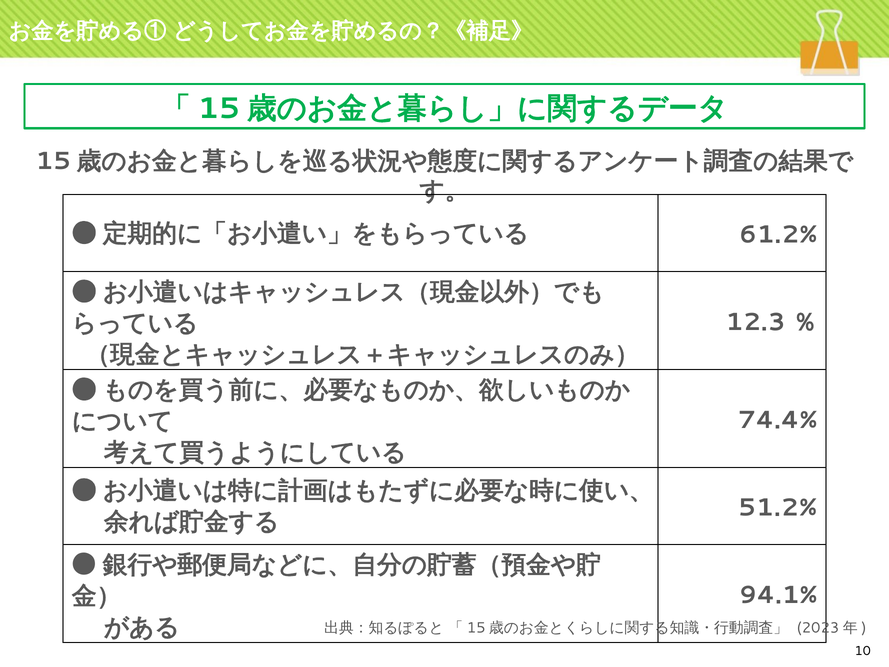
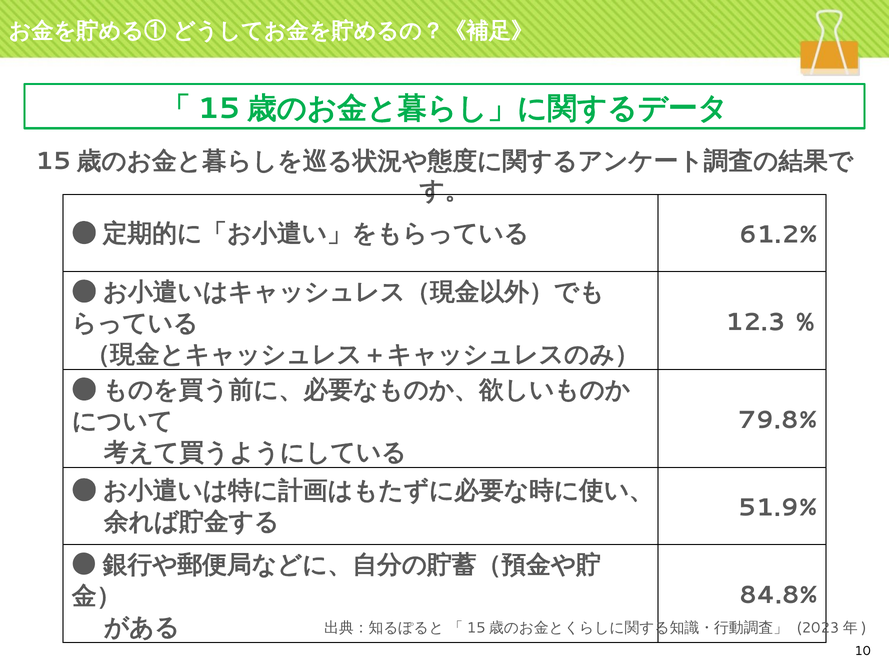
74.4%: 74.4% -> 79.8% (778, 420)
51.2%: 51.2% -> 51.9% (778, 507)
94.1%: 94.1% -> 84.8% (778, 595)
